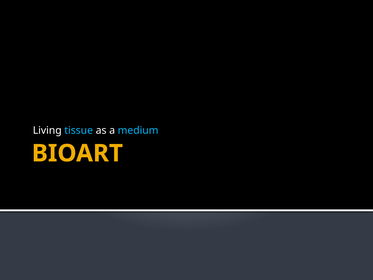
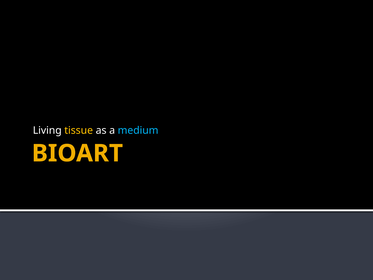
tissue colour: light blue -> yellow (79, 130)
